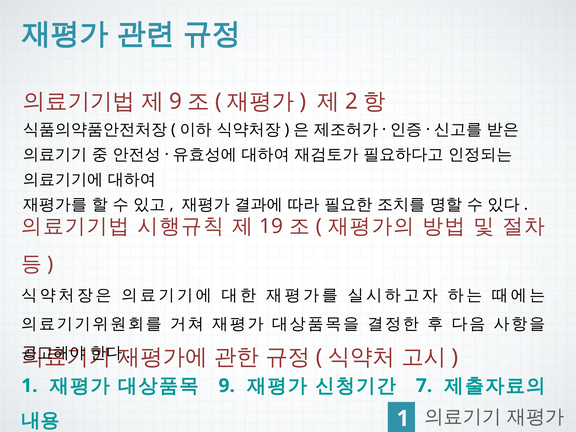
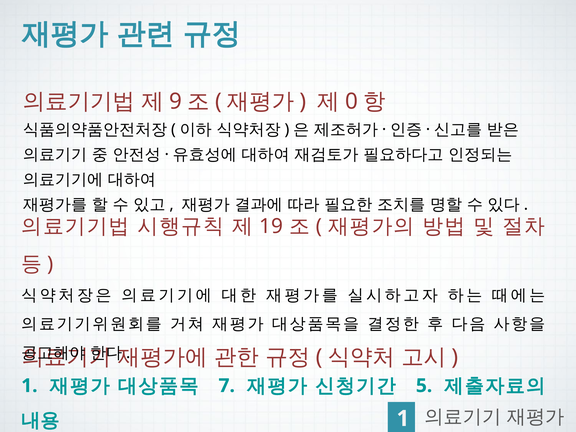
2: 2 -> 0 (351, 101)
9: 9 -> 7 (227, 386)
7: 7 -> 5 (424, 386)
